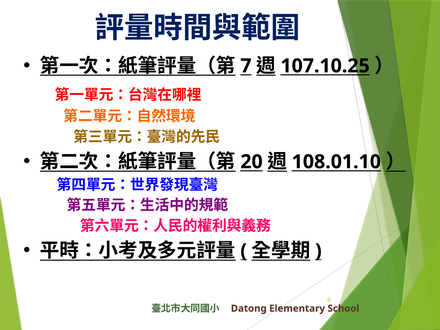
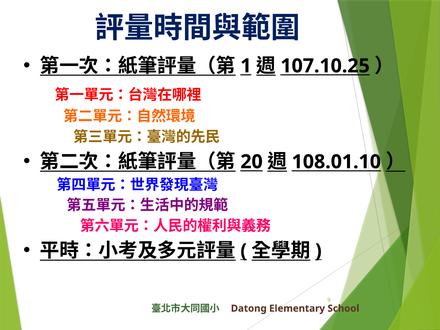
7: 7 -> 1 (246, 66)
